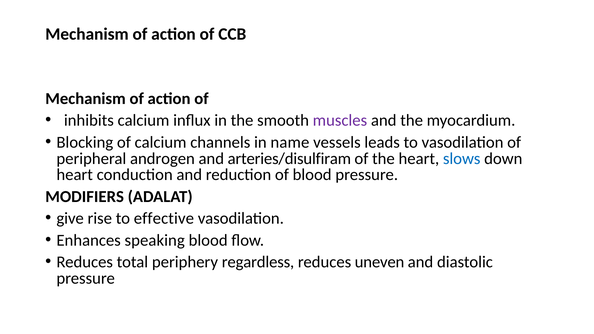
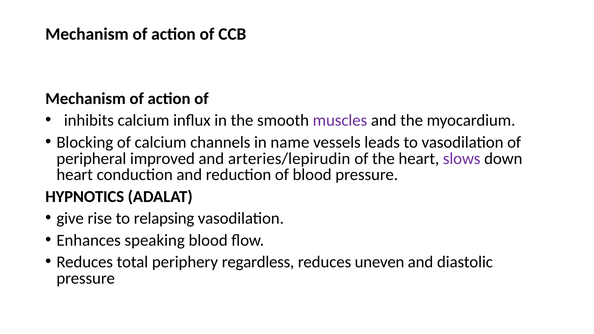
androgen: androgen -> improved (162, 159)
arteries/disulfiram: arteries/disulfiram -> arteries/lepirudin (289, 159)
slows colour: blue -> purple (462, 159)
MODIFIERS: MODIFIERS -> HYPNOTICS (85, 197)
effective: effective -> relapsing (164, 218)
